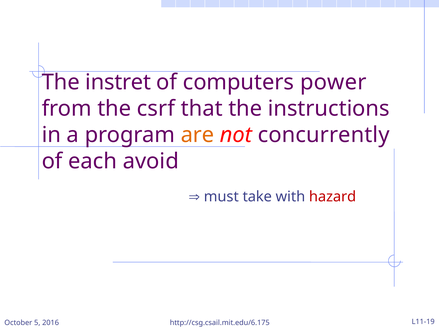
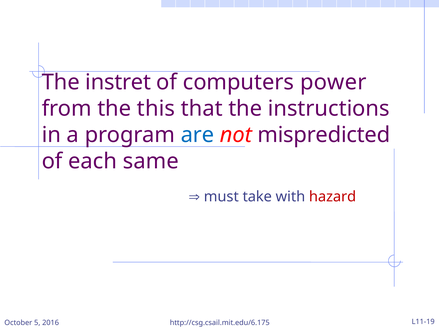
csrf: csrf -> this (156, 109)
are colour: orange -> blue (197, 135)
concurrently: concurrently -> mispredicted (324, 135)
avoid: avoid -> same (151, 161)
